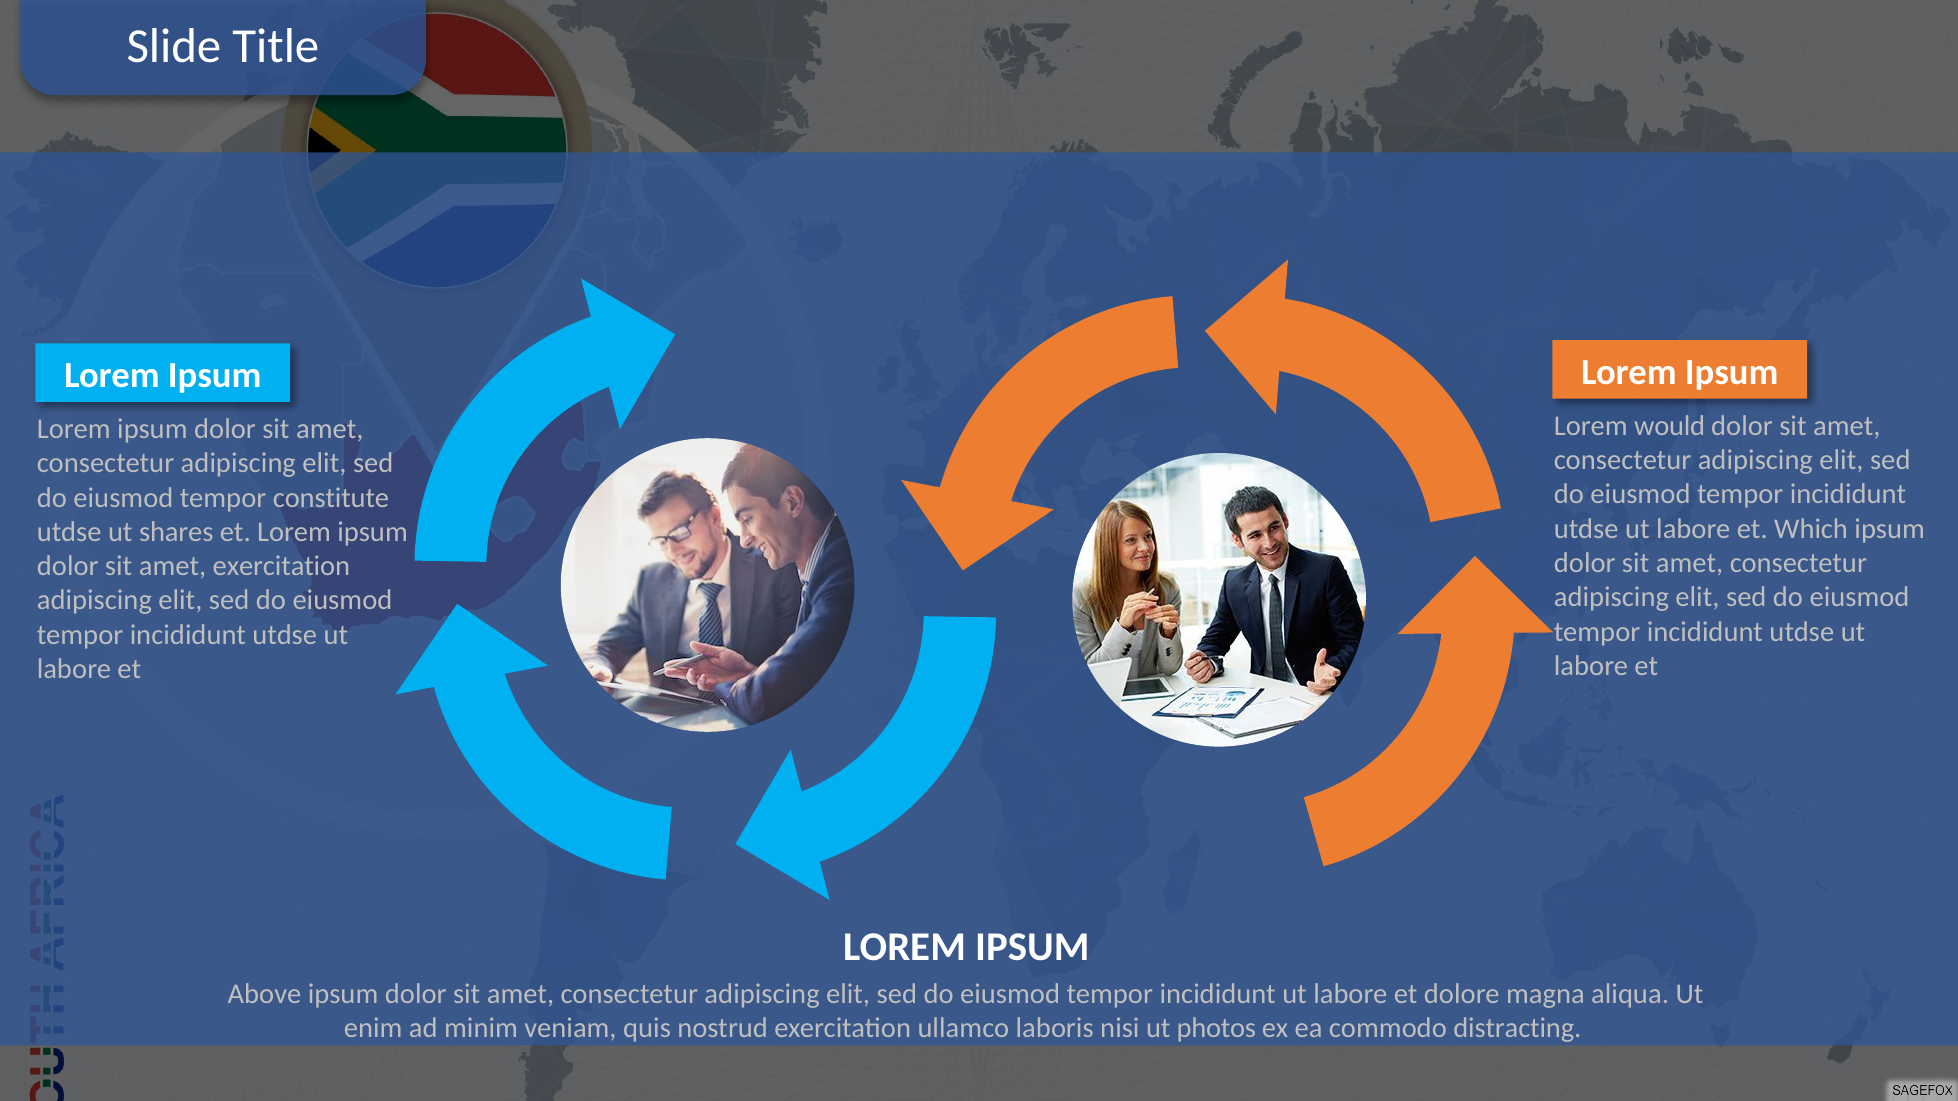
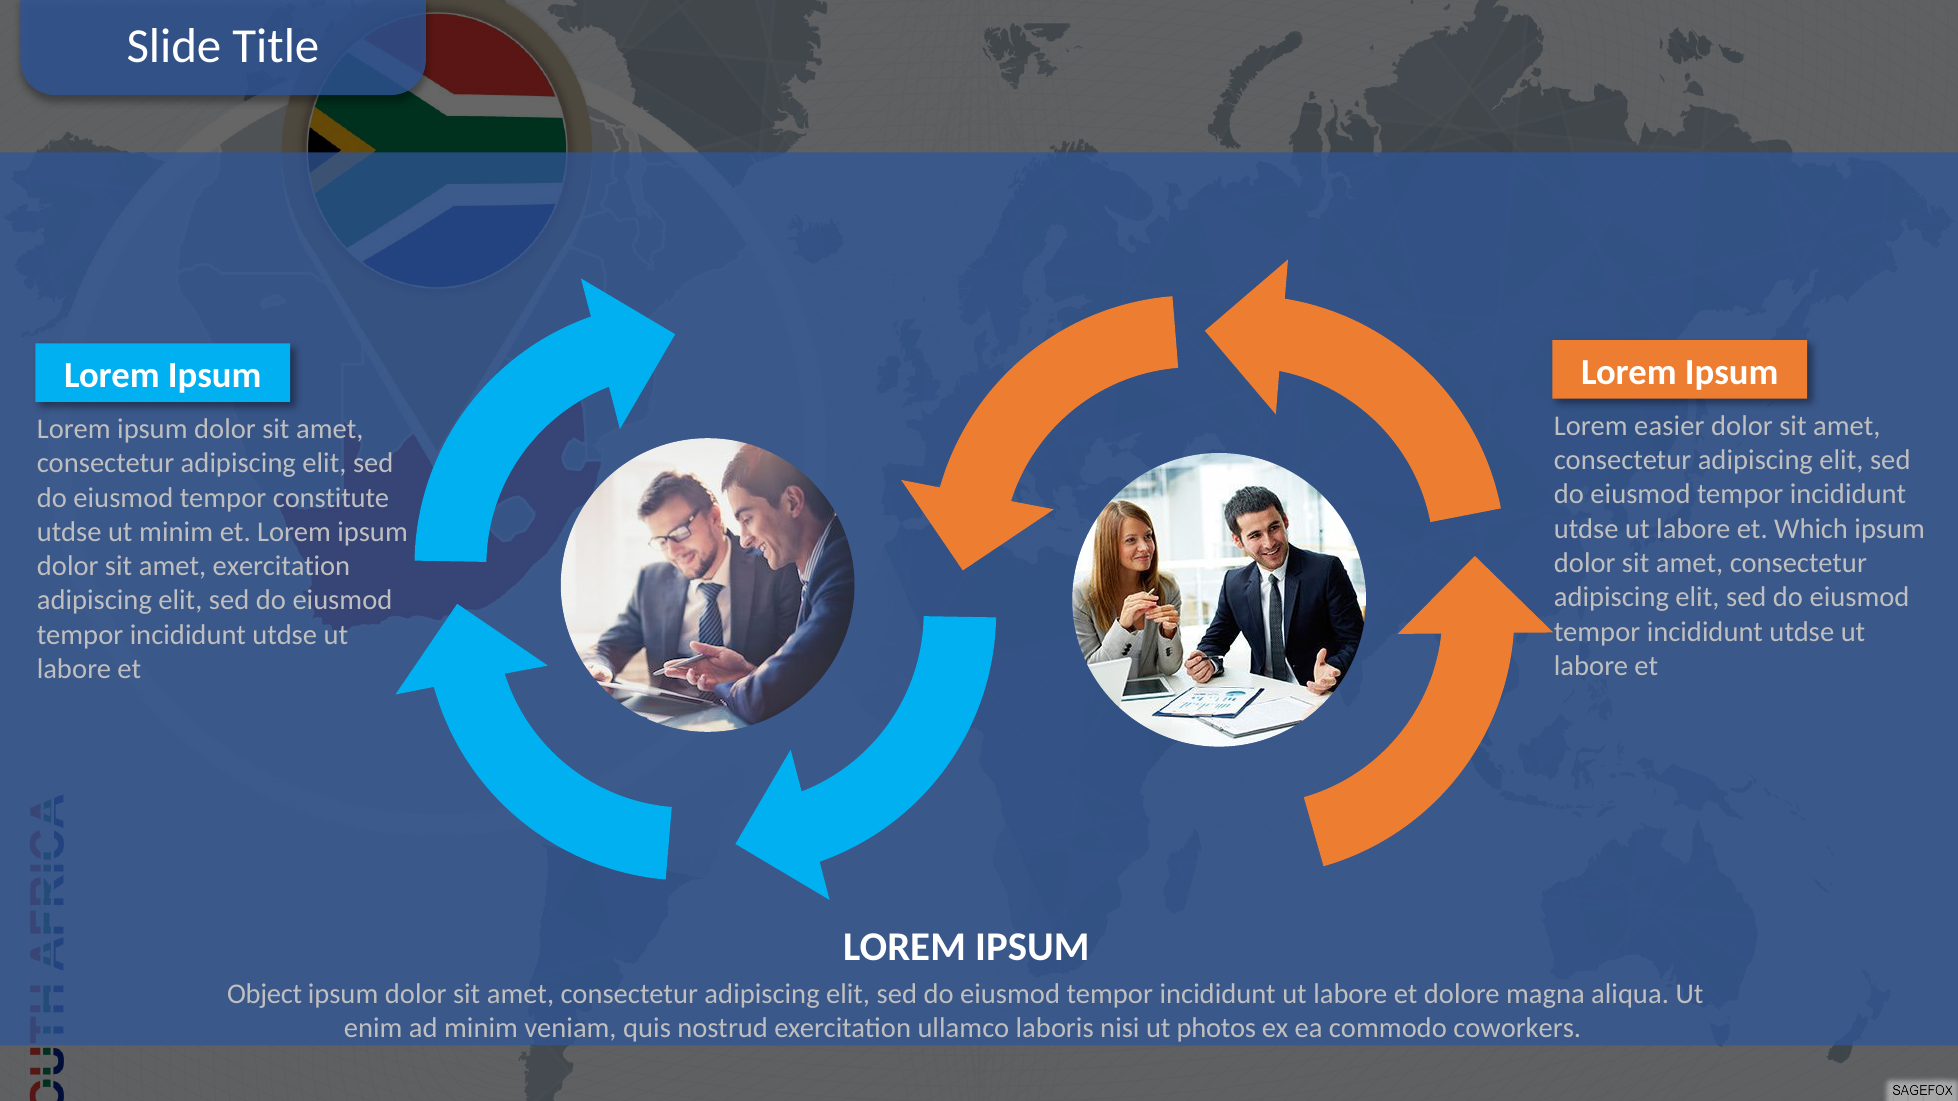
would: would -> easier (1669, 426)
ut shares: shares -> minim (176, 532)
Above: Above -> Object (265, 994)
distracting: distracting -> coworkers (1517, 1028)
